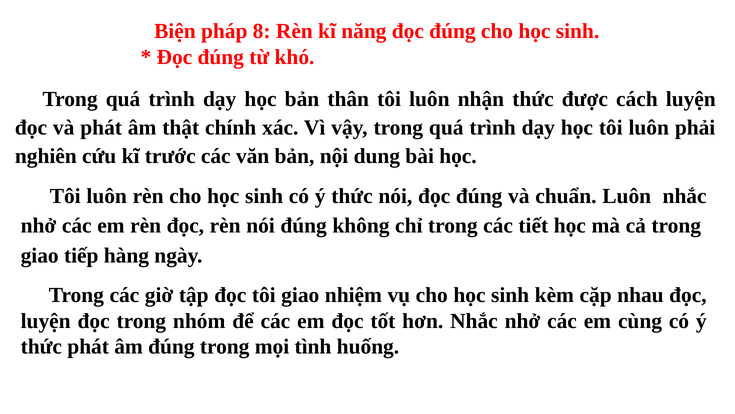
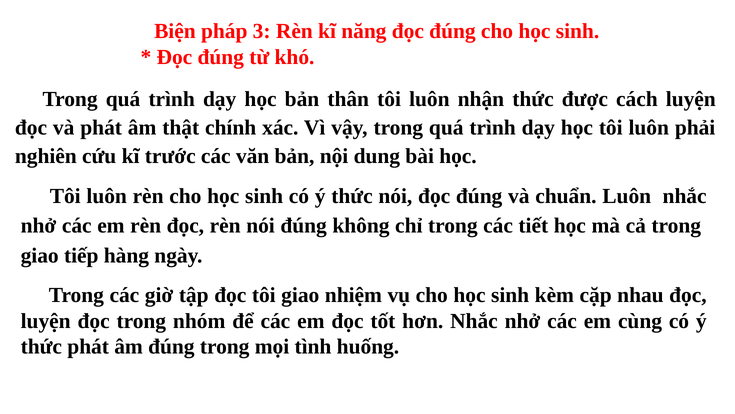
8: 8 -> 3 (262, 31)
